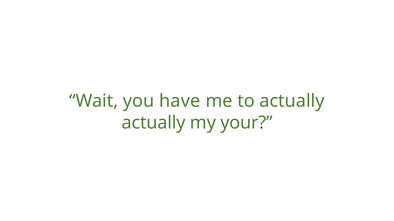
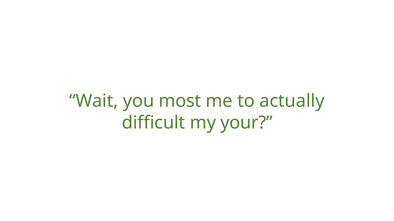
have: have -> most (180, 101)
actually: actually -> difficult (154, 123)
